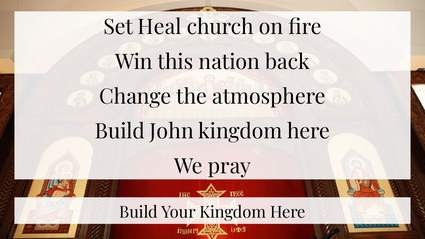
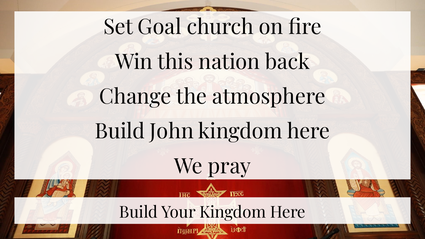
Heal: Heal -> Goal (159, 27)
